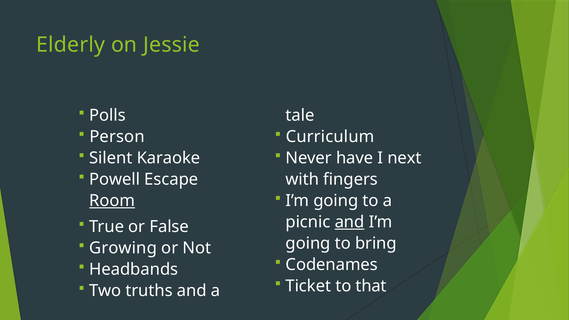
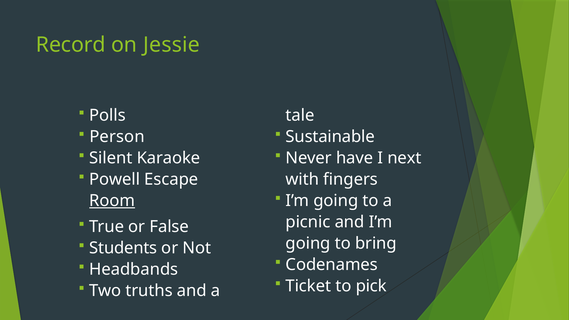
Elderly: Elderly -> Record (71, 45)
Curriculum: Curriculum -> Sustainable (330, 137)
and underline: present -> none (350, 222)
Growing: Growing -> Students (123, 248)
that: that -> pick (371, 286)
